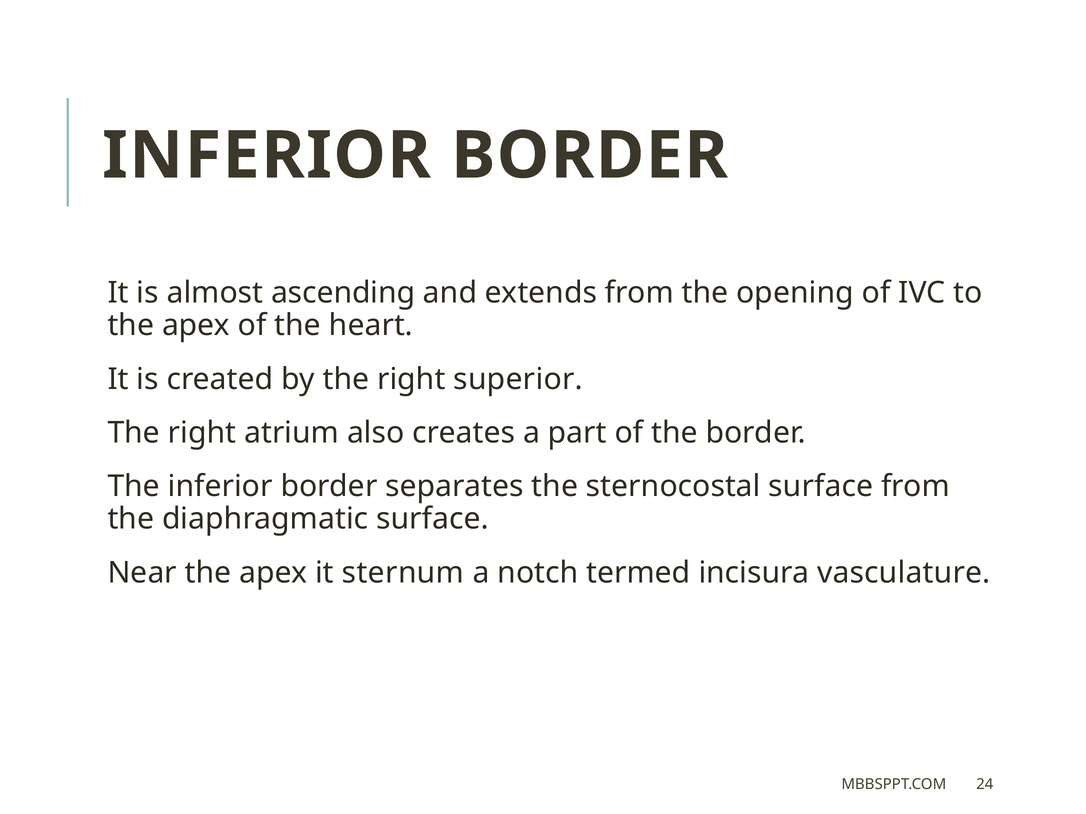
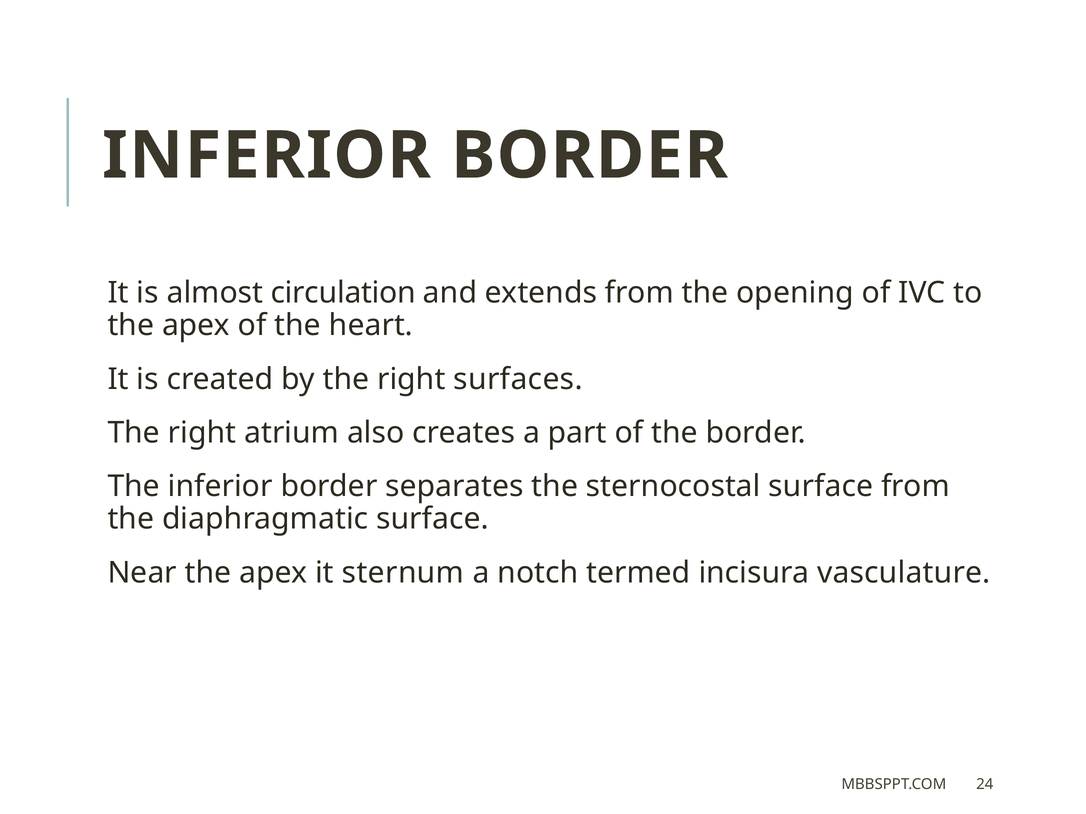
ascending: ascending -> circulation (343, 293)
superior: superior -> surfaces (518, 379)
